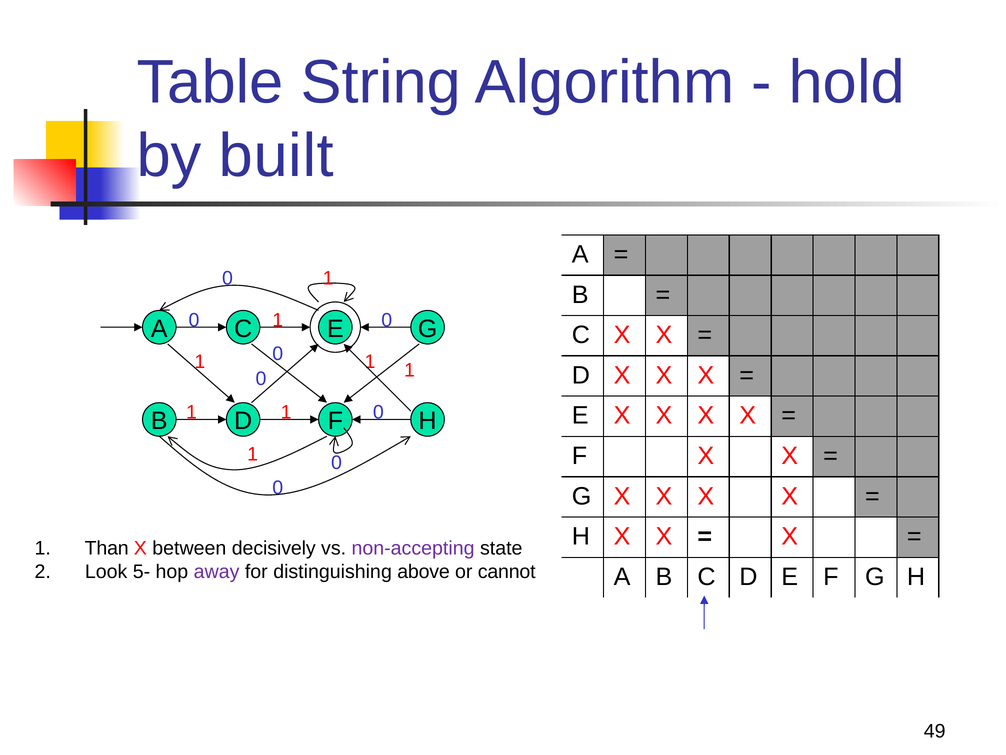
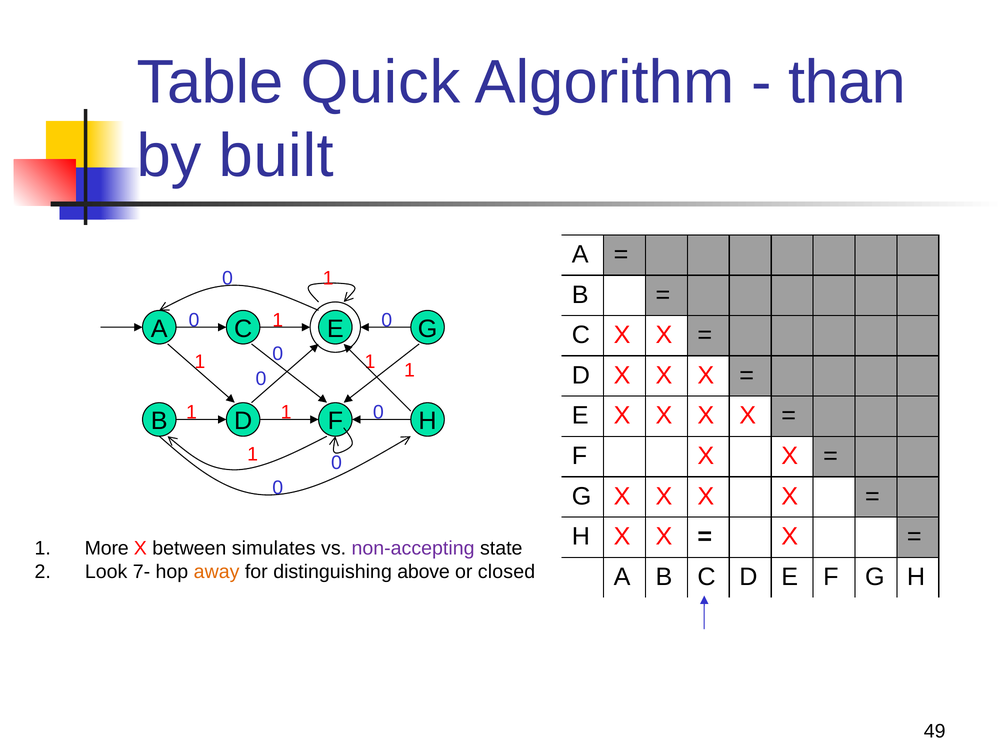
String: String -> Quick (381, 82)
hold: hold -> than (847, 82)
Than: Than -> More (107, 548)
decisively: decisively -> simulates (274, 548)
5-: 5- -> 7- (142, 571)
away colour: purple -> orange (217, 571)
cannot: cannot -> closed (507, 571)
